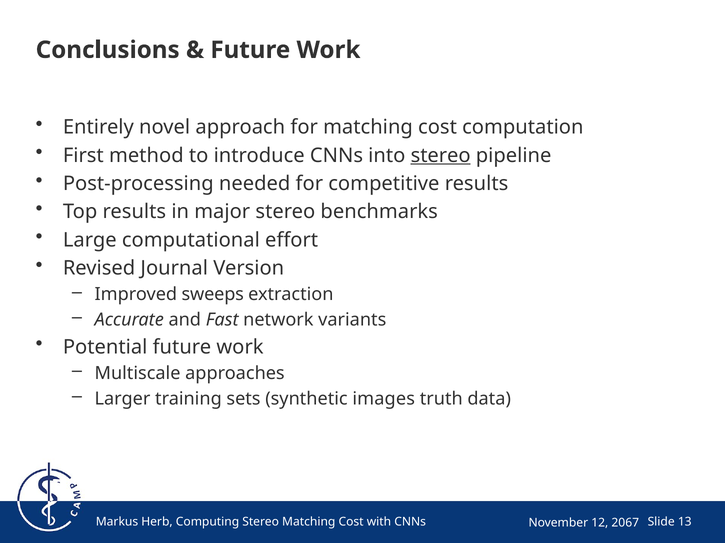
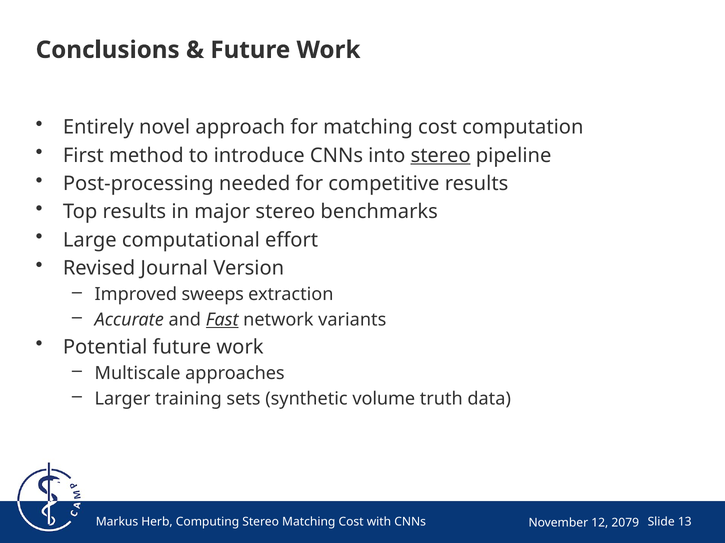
Fast underline: none -> present (222, 320)
images: images -> volume (384, 399)
2067: 2067 -> 2079 (625, 523)
